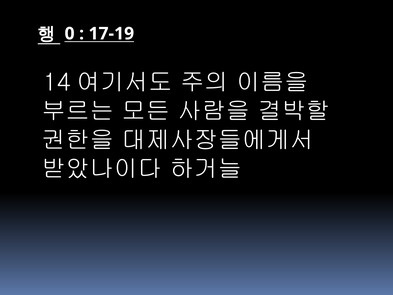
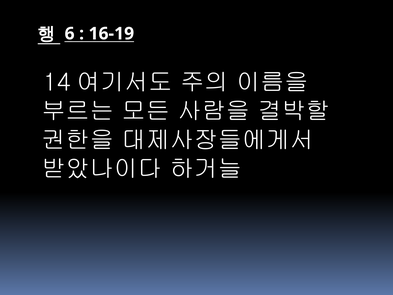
0: 0 -> 6 (70, 34)
17-19: 17-19 -> 16-19 (111, 34)
